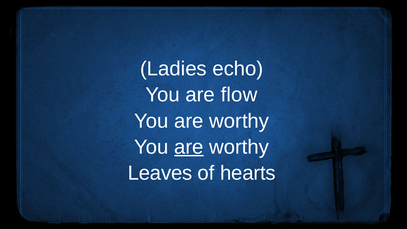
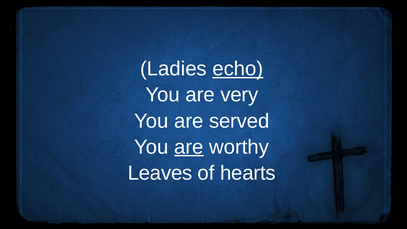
echo underline: none -> present (238, 69)
flow: flow -> very (239, 95)
worthy: worthy -> served (239, 121)
